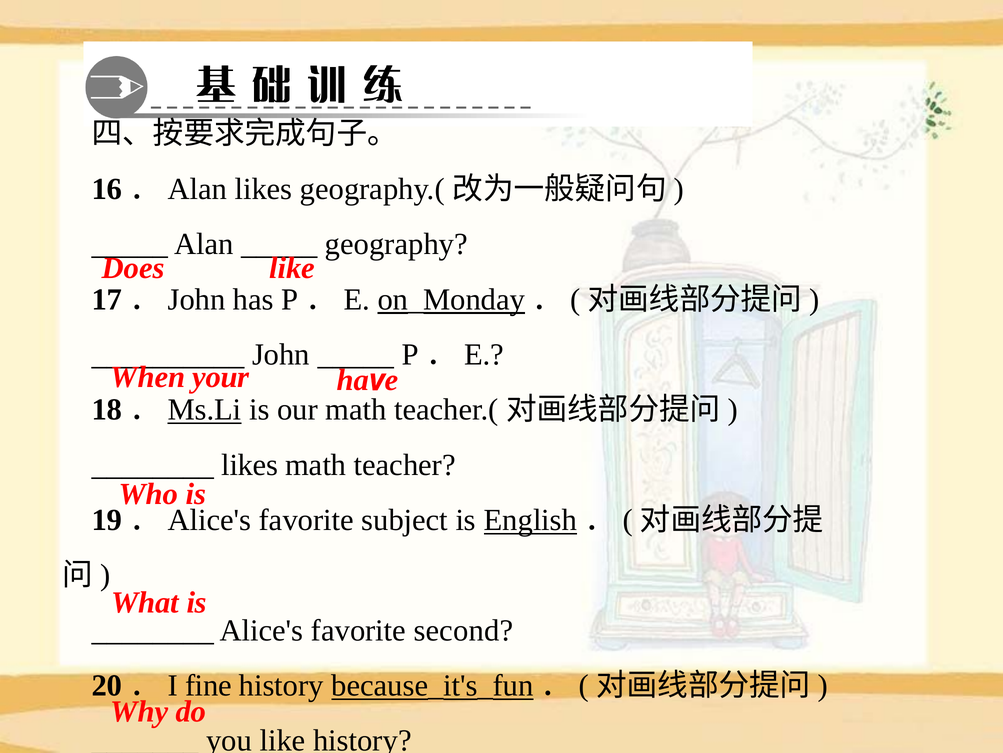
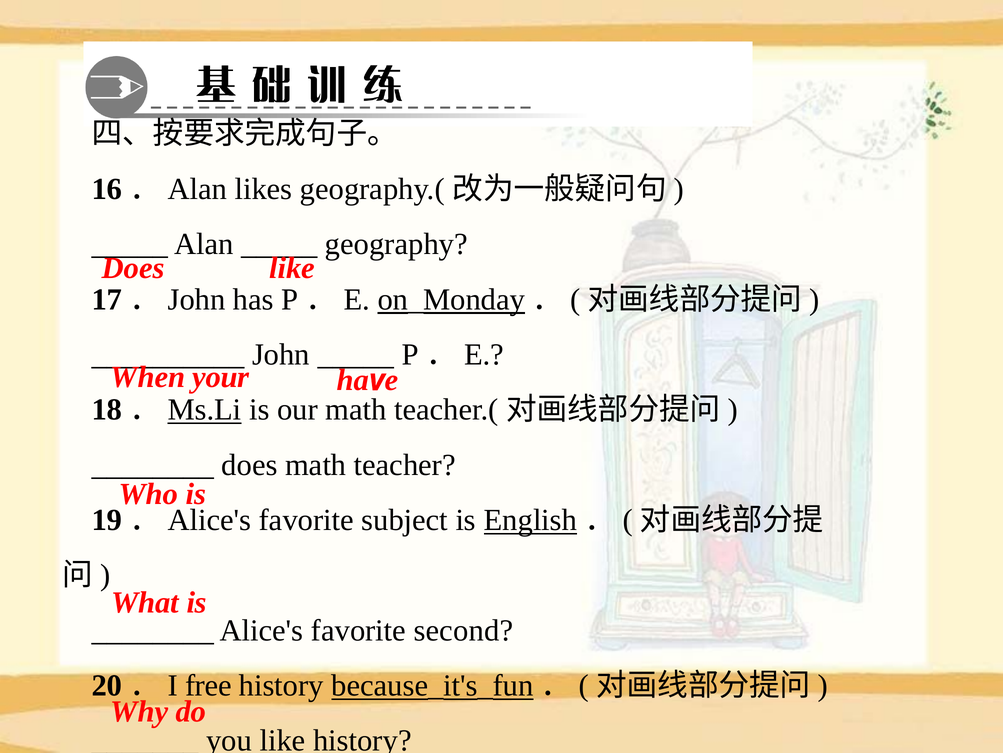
likes: likes -> does (250, 464)
fine: fine -> free (208, 685)
